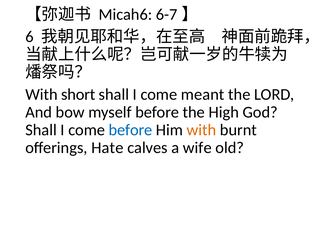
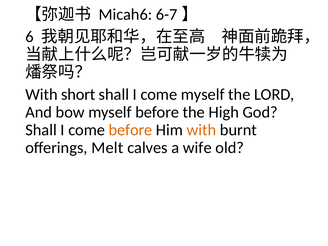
come meant: meant -> myself (203, 95)
before colour: blue -> orange (131, 130)
Hate: Hate -> Melt (107, 148)
